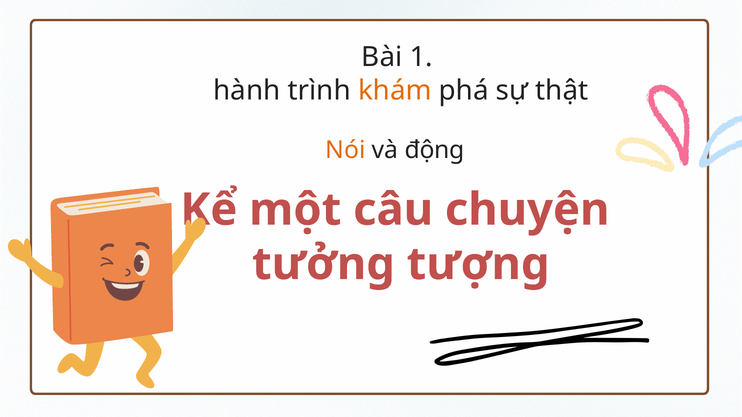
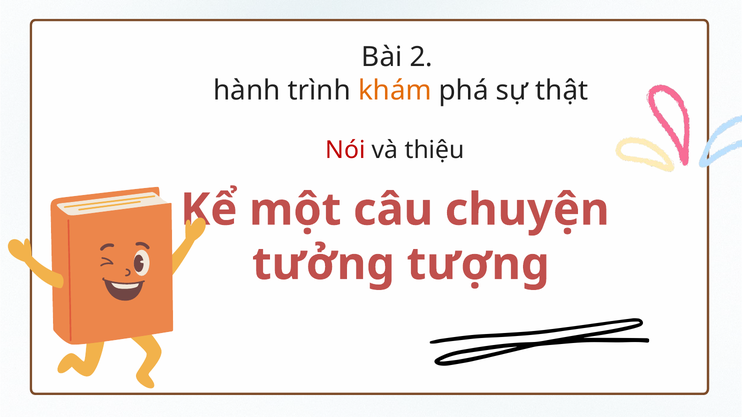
1: 1 -> 2 (421, 57)
Nói colour: orange -> red (345, 150)
động: động -> thiệu (435, 150)
